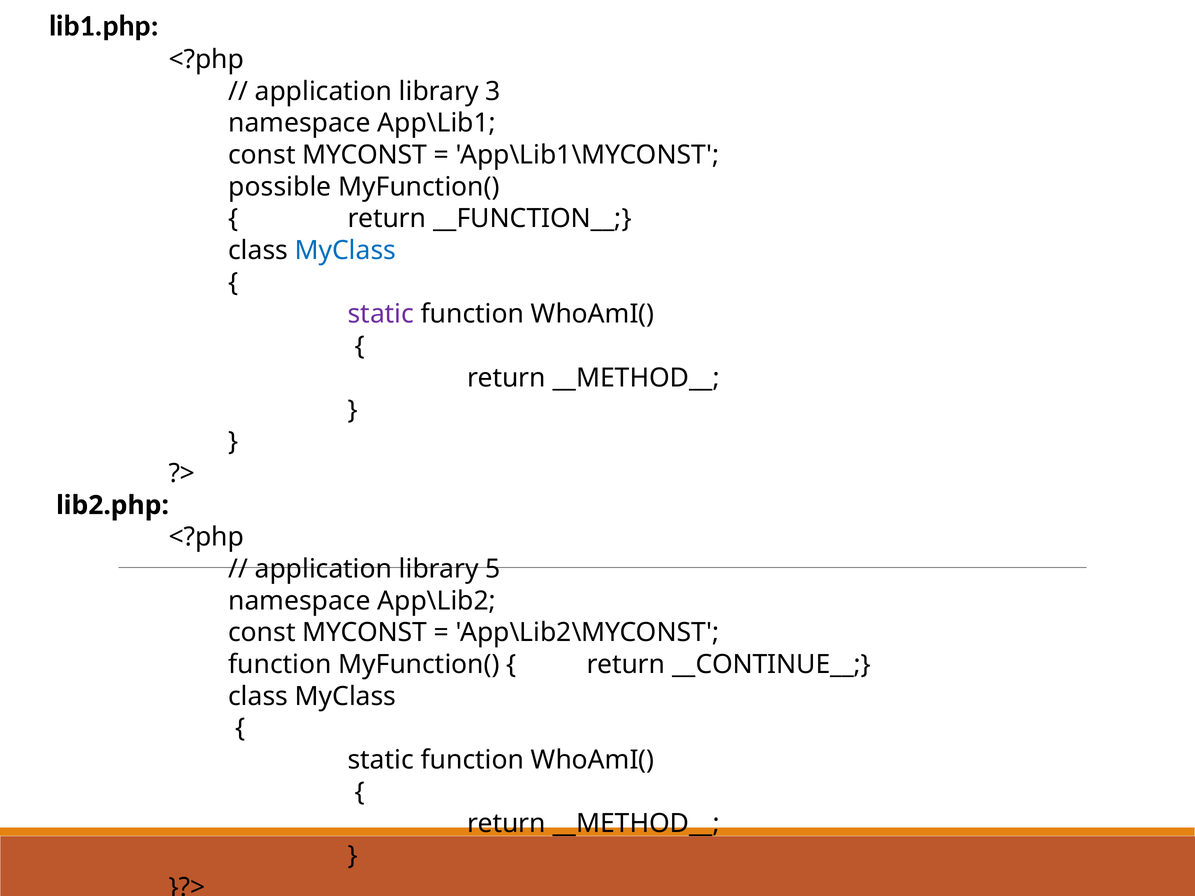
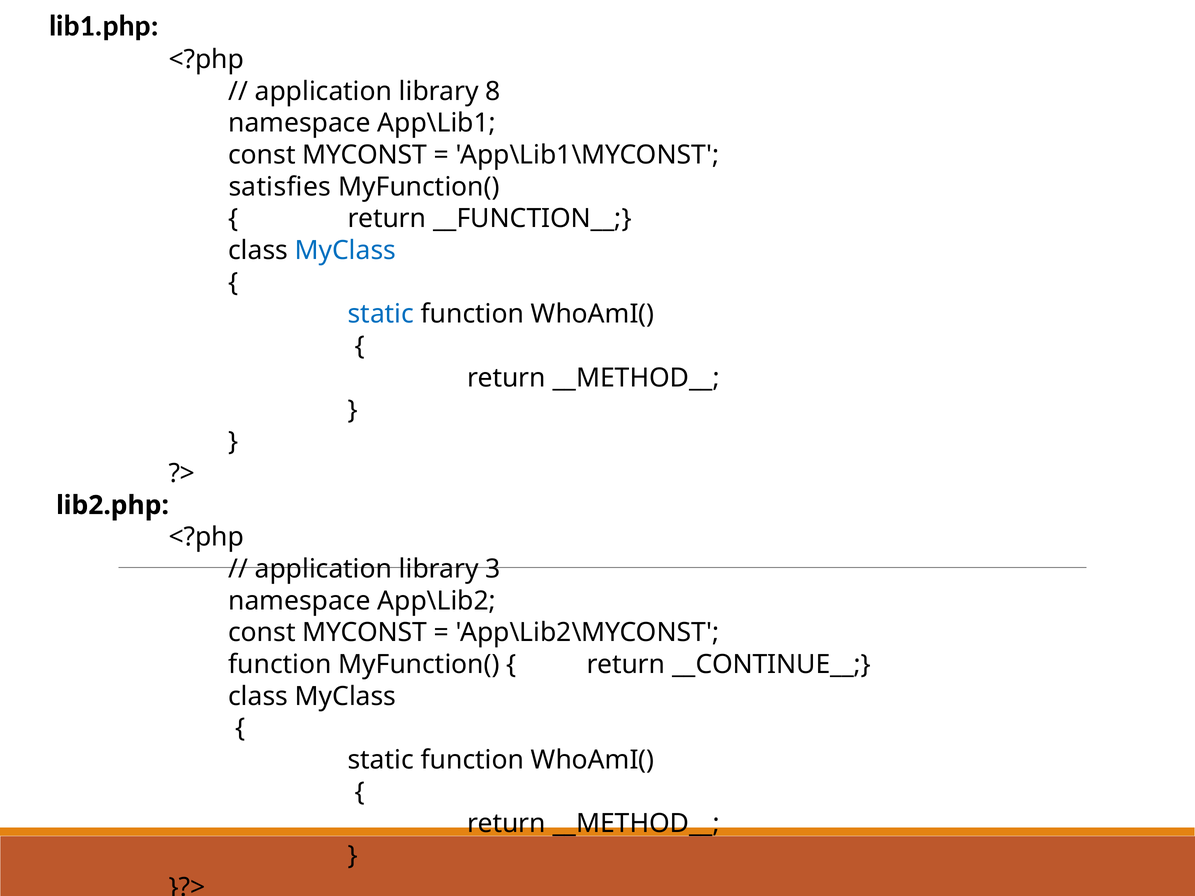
3: 3 -> 8 (493, 91)
possible: possible -> satisfies (280, 187)
static colour: purple -> blue (381, 314)
5: 5 -> 3 (493, 569)
